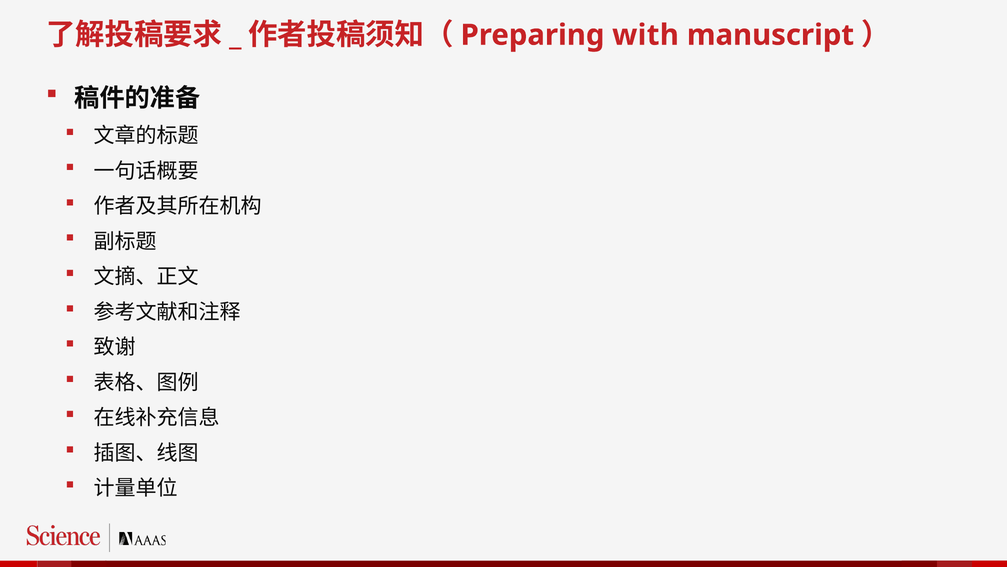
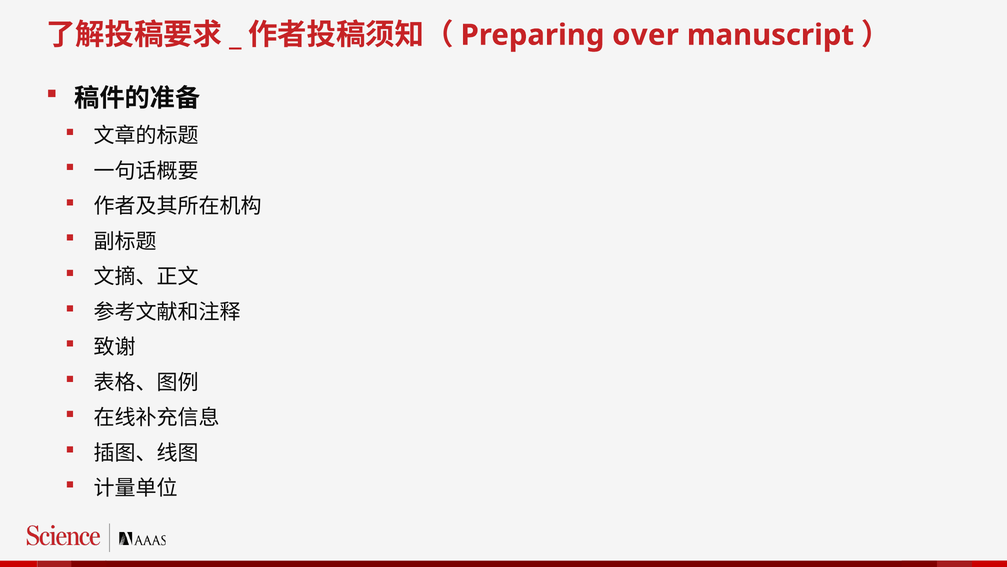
with: with -> over (646, 35)
